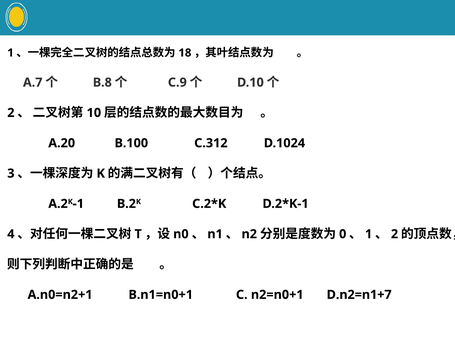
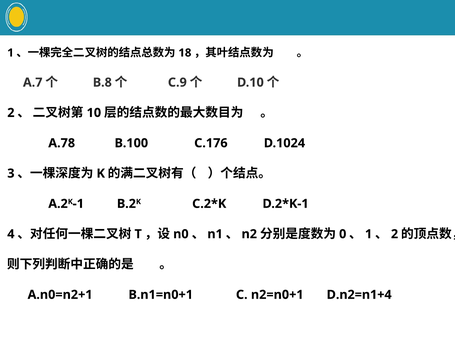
A.20: A.20 -> A.78 (62, 143)
C.312: C.312 -> C.176 (211, 143)
D.n2=n1+7: D.n2=n1+7 -> D.n2=n1+4 (359, 295)
